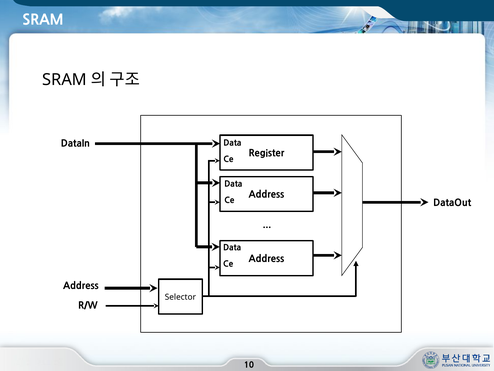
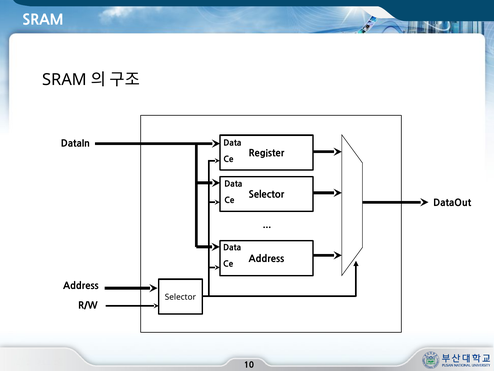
Address: Address -> Selector (266, 194)
